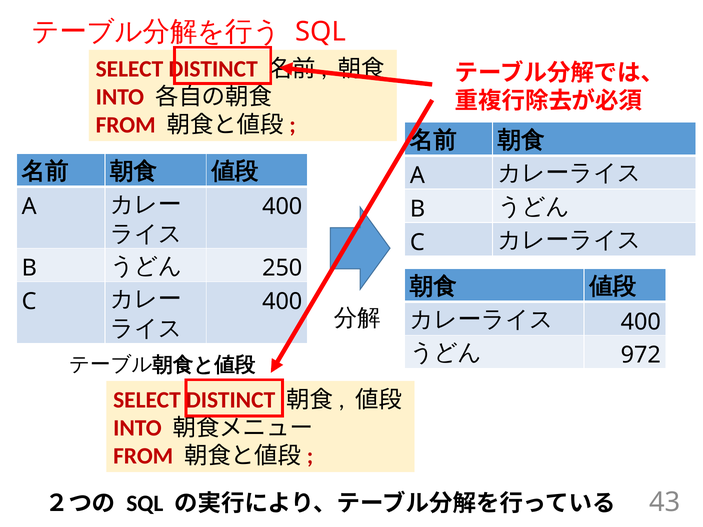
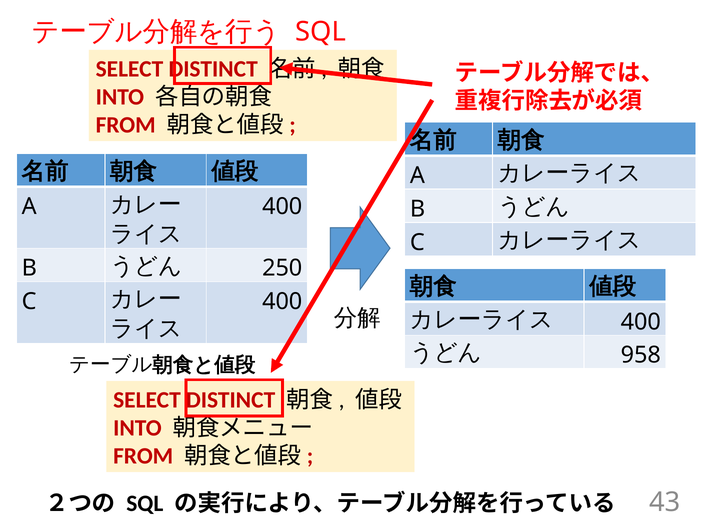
972: 972 -> 958 (641, 355)
